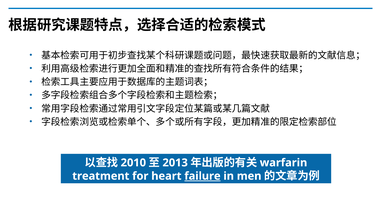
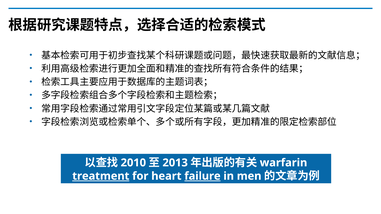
treatment underline: none -> present (101, 176)
